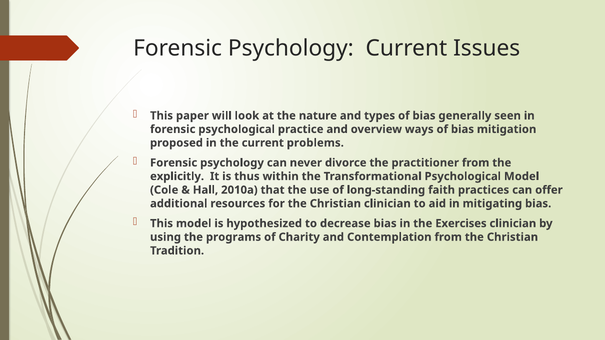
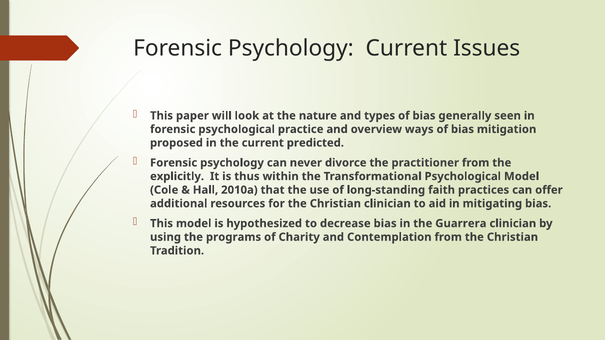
problems: problems -> predicted (315, 143)
Exercises: Exercises -> Guarrera (461, 224)
